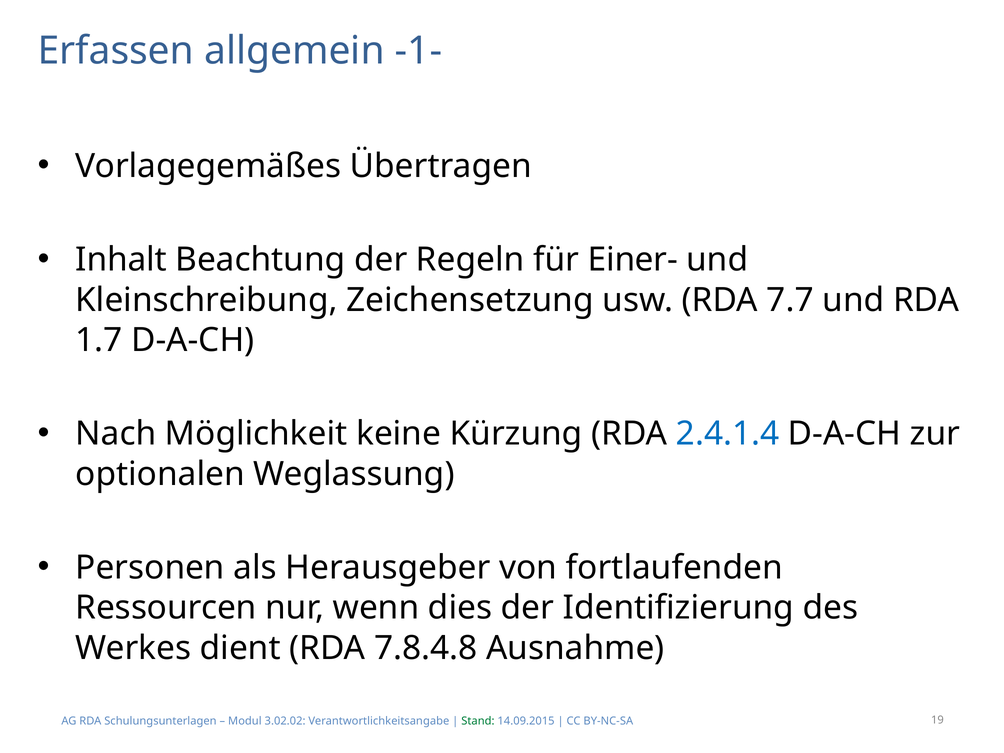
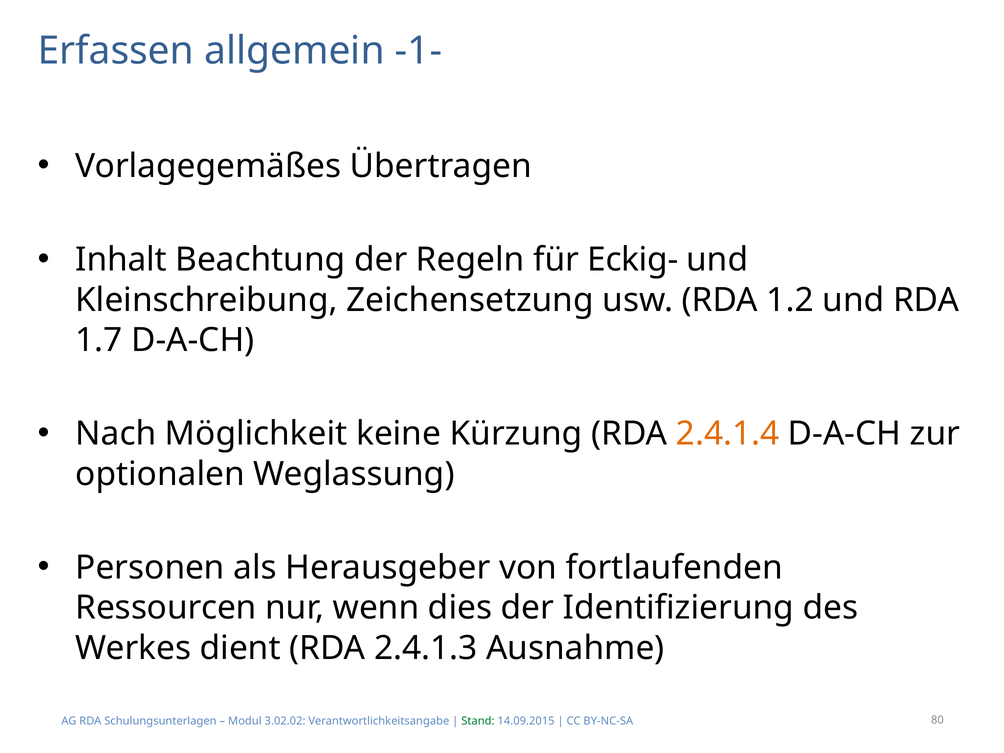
Einer-: Einer- -> Eckig- (633, 260)
7.7: 7.7 -> 1.2 (790, 300)
2.4.1.4 colour: blue -> orange (728, 434)
7.8.4.8: 7.8.4.8 -> 2.4.1.3 (426, 648)
19: 19 -> 80 (937, 720)
